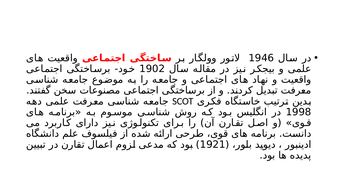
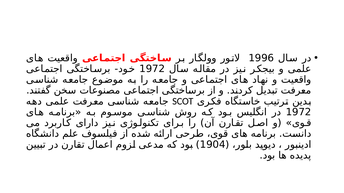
1946: 1946 -> 1996 (261, 58)
1902: 1902 -> 1972 (152, 69)
1998: 1998 -> 1972 (299, 112)
1921: 1921 -> 1904 (213, 145)
